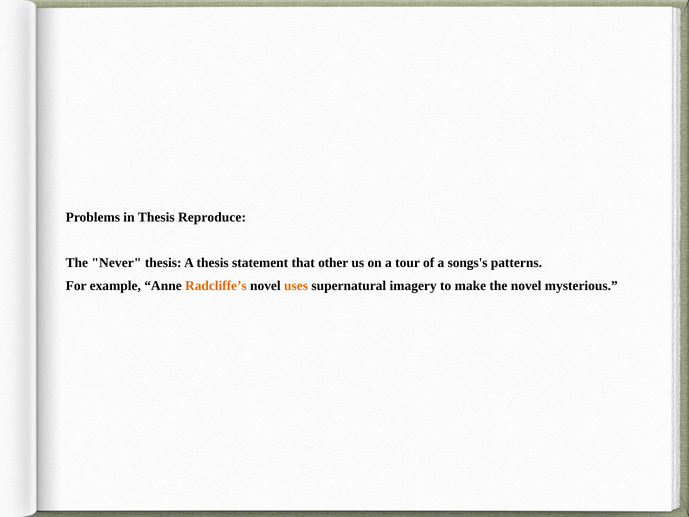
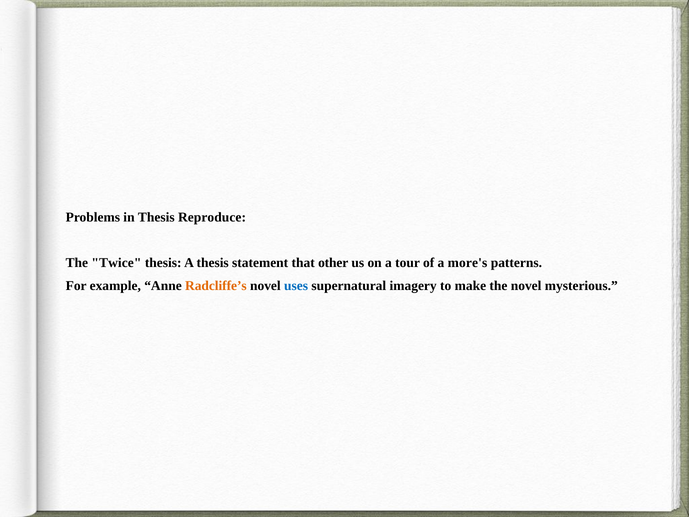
Never: Never -> Twice (116, 263)
songs's: songs's -> more's (467, 263)
uses colour: orange -> blue (296, 286)
